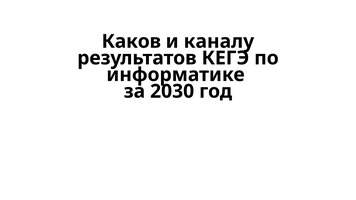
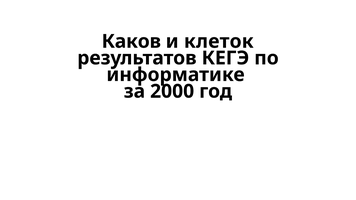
каналу: каналу -> клеток (219, 41)
2030: 2030 -> 2000 (172, 91)
